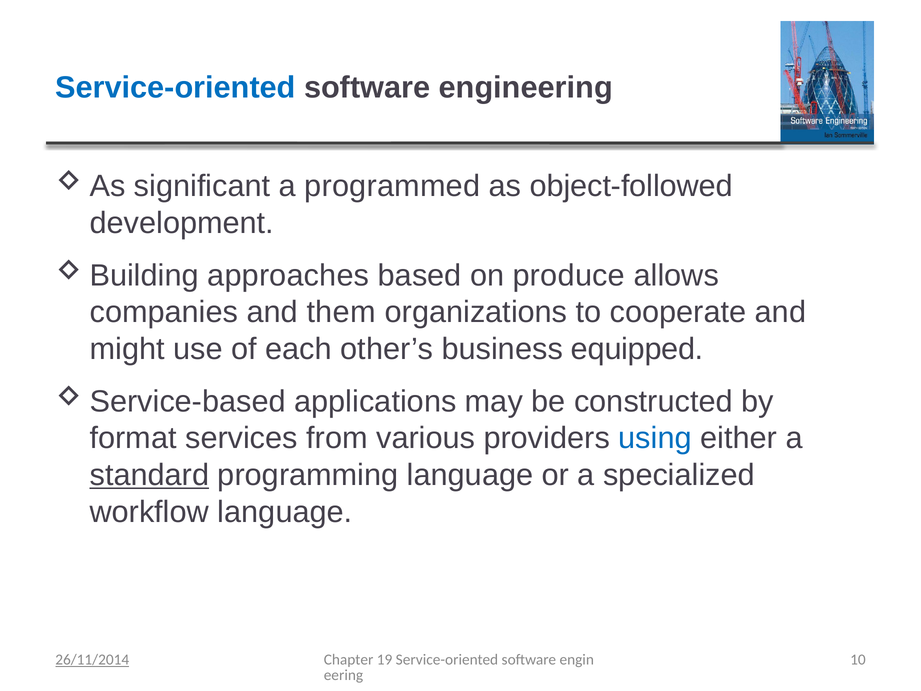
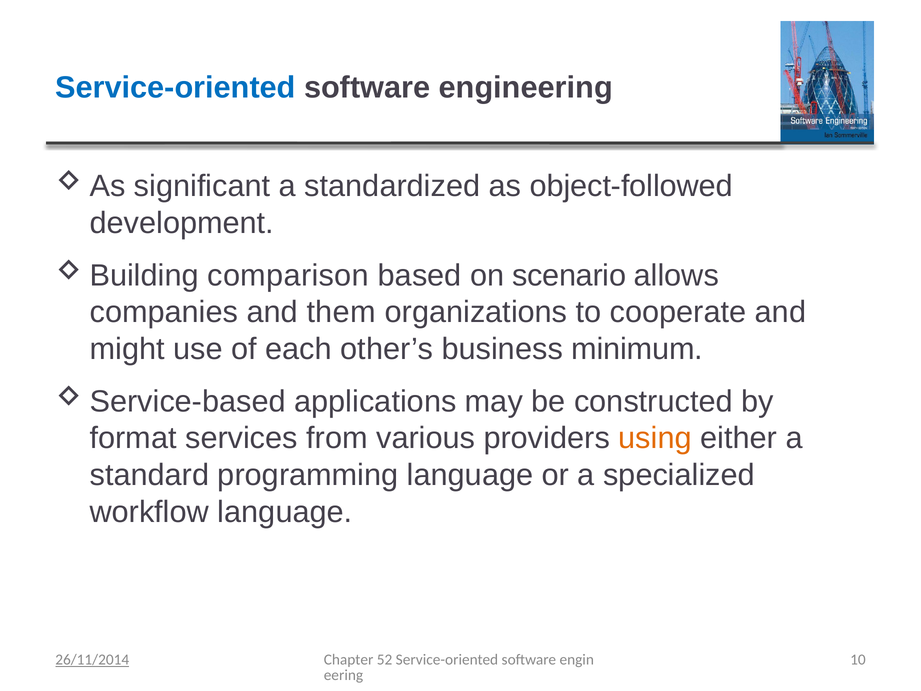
programmed: programmed -> standardized (392, 186)
approaches: approaches -> comparison (288, 275)
produce: produce -> scenario (569, 275)
equipped: equipped -> minimum (637, 349)
using colour: blue -> orange (655, 438)
standard underline: present -> none (149, 475)
19: 19 -> 52 (385, 660)
